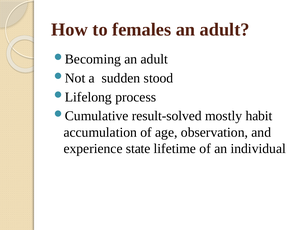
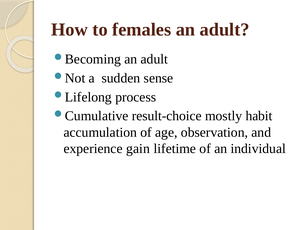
stood: stood -> sense (158, 78)
result-solved: result-solved -> result-choice (167, 116)
state: state -> gain (138, 149)
